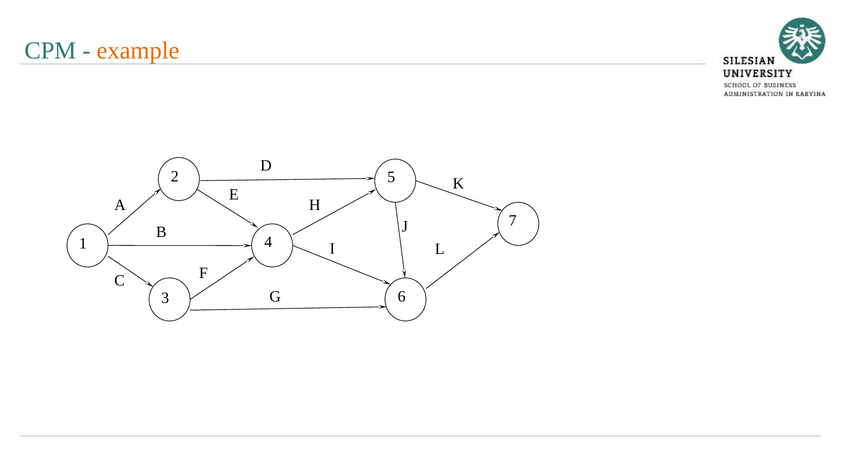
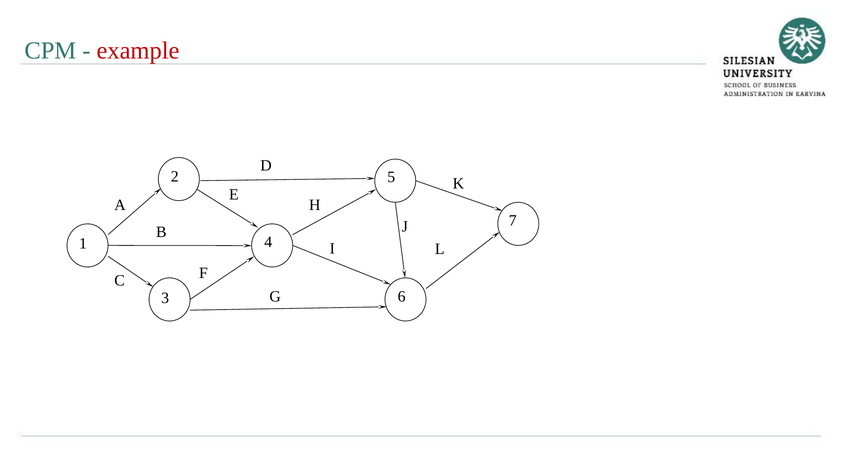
example colour: orange -> red (138, 51)
